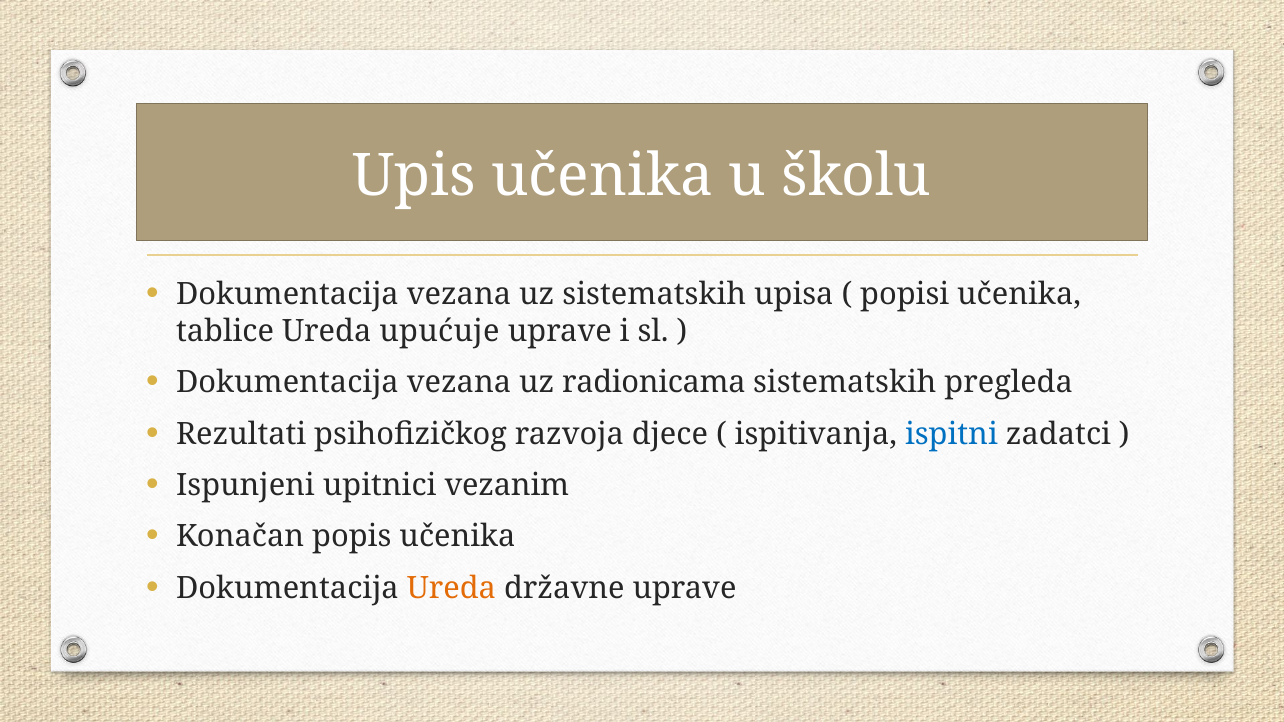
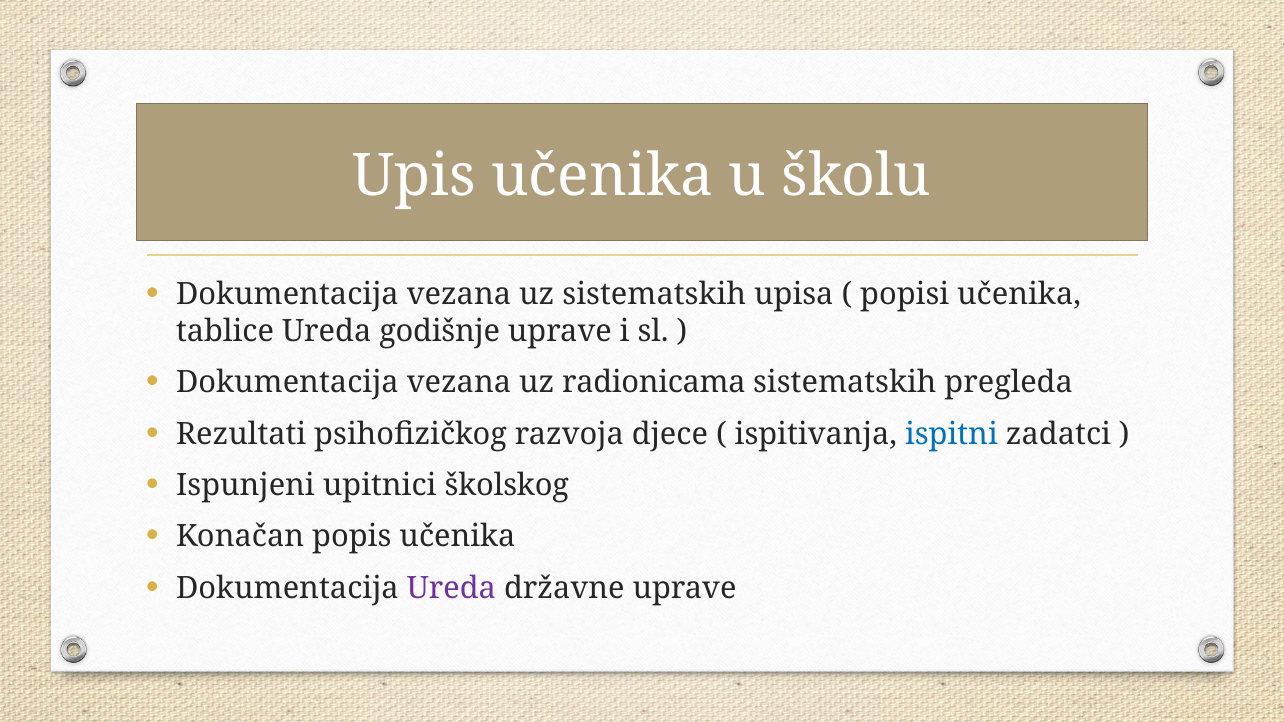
upućuje: upućuje -> godišnje (440, 332)
vezanim: vezanim -> školskog (507, 486)
Ureda colour: orange -> purple (451, 588)
